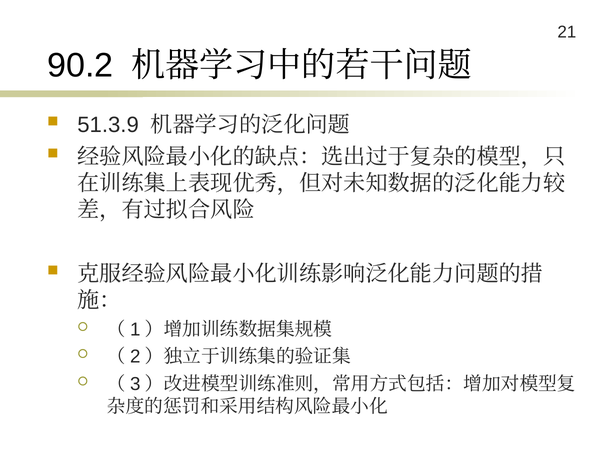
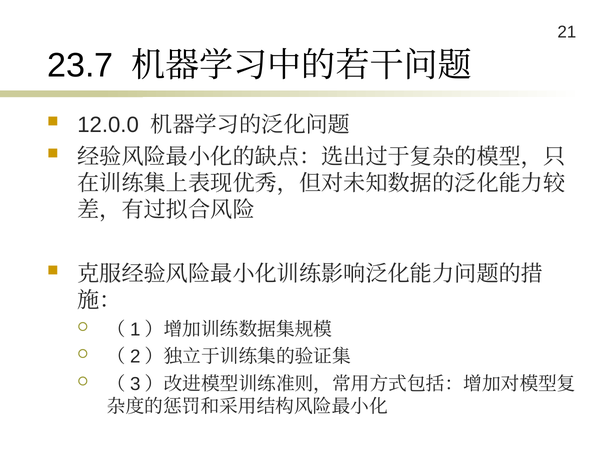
90.2: 90.2 -> 23.7 (80, 65)
51.3.9: 51.3.9 -> 12.0.0 (108, 125)
